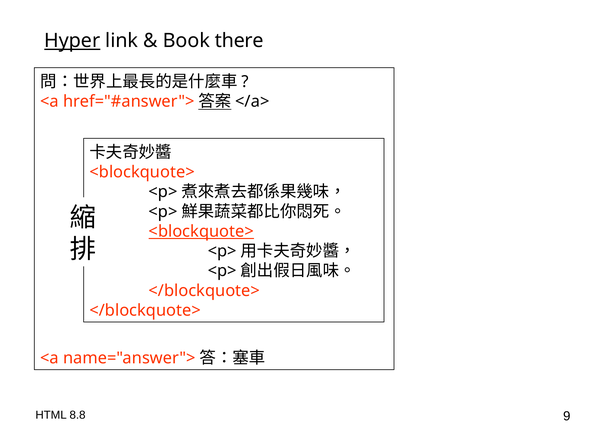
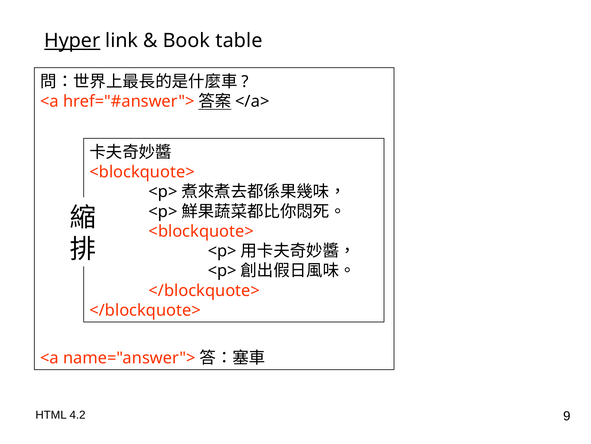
there: there -> table (239, 41)
<blockquote> underline: present -> none (201, 231)
8.8: 8.8 -> 4.2 (78, 414)
